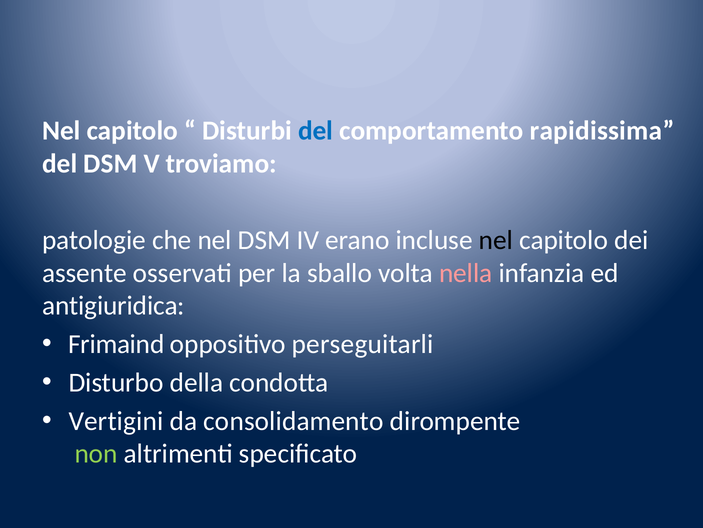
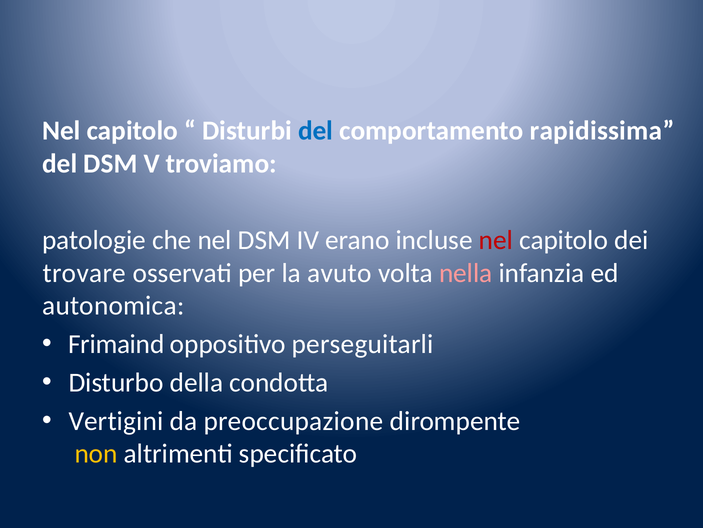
nel colour: black -> red (496, 240)
assente: assente -> trovare (84, 273)
sballo: sballo -> avuto (339, 273)
antigiuridica: antigiuridica -> autonomica (113, 306)
consolidamento: consolidamento -> preoccupazione (293, 420)
non colour: light green -> yellow (96, 453)
